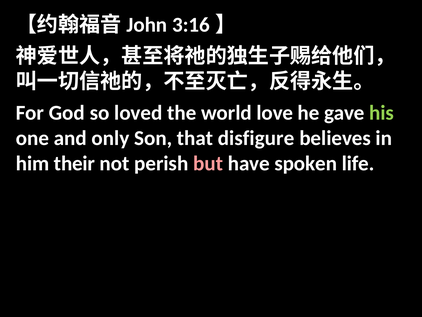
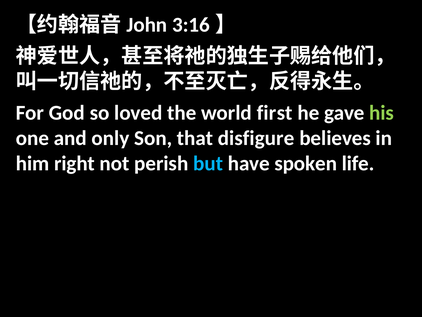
love: love -> first (275, 113)
their: their -> right (74, 163)
but colour: pink -> light blue (208, 163)
